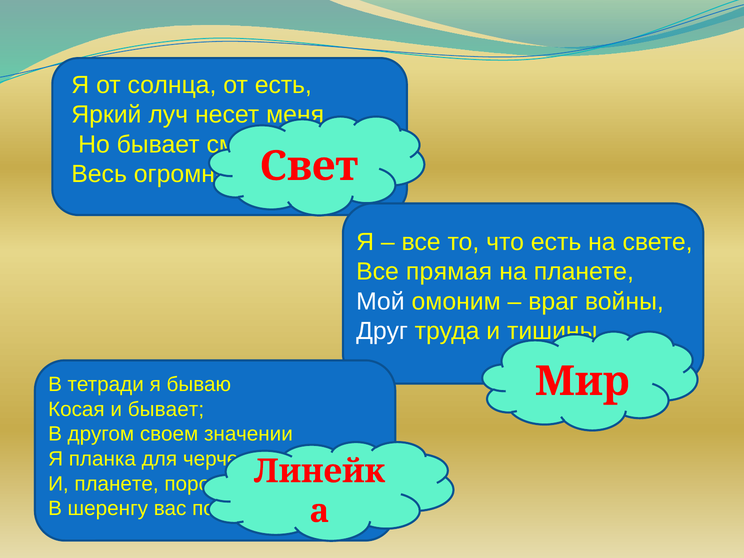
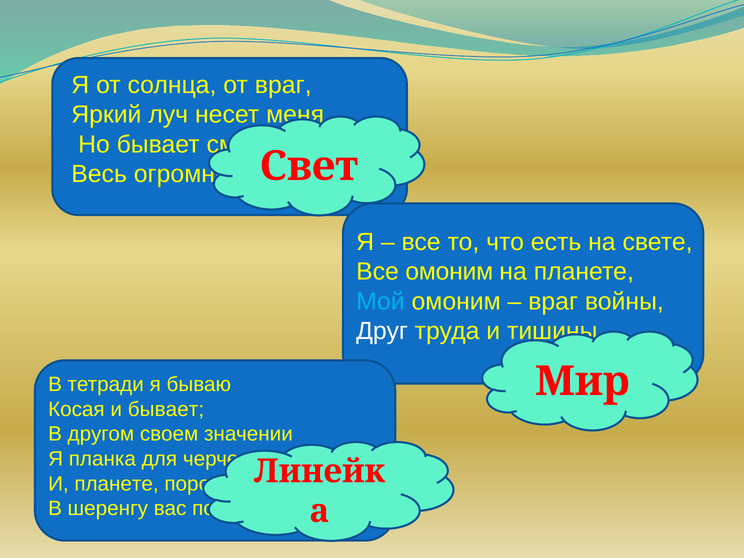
от есть: есть -> враг (283, 85)
Все прямая: прямая -> омоним (449, 272)
Мой colour: white -> light blue (380, 301)
